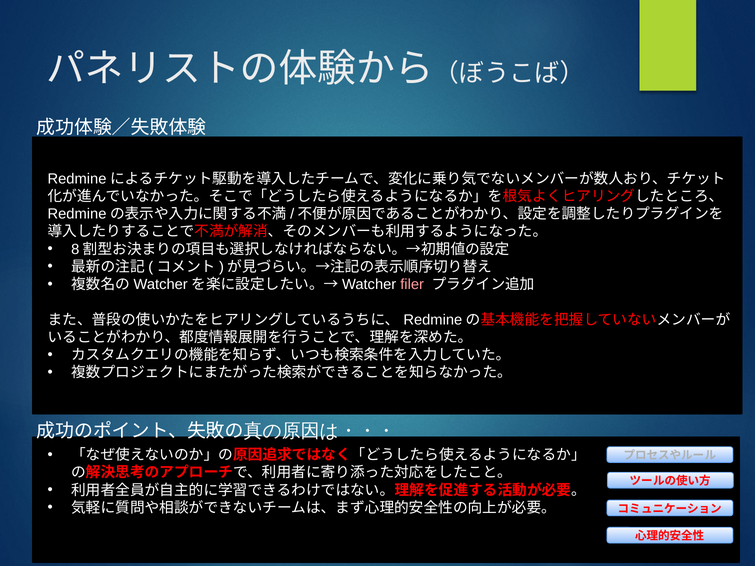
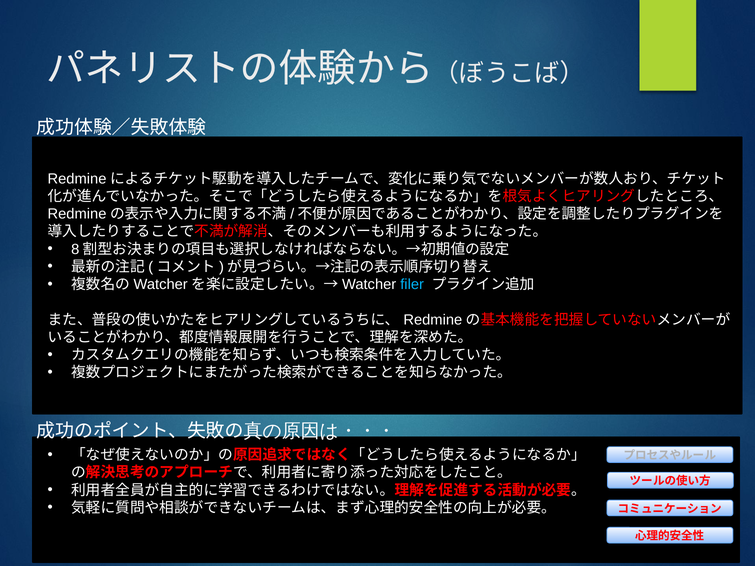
filer colour: pink -> light blue (412, 285)
